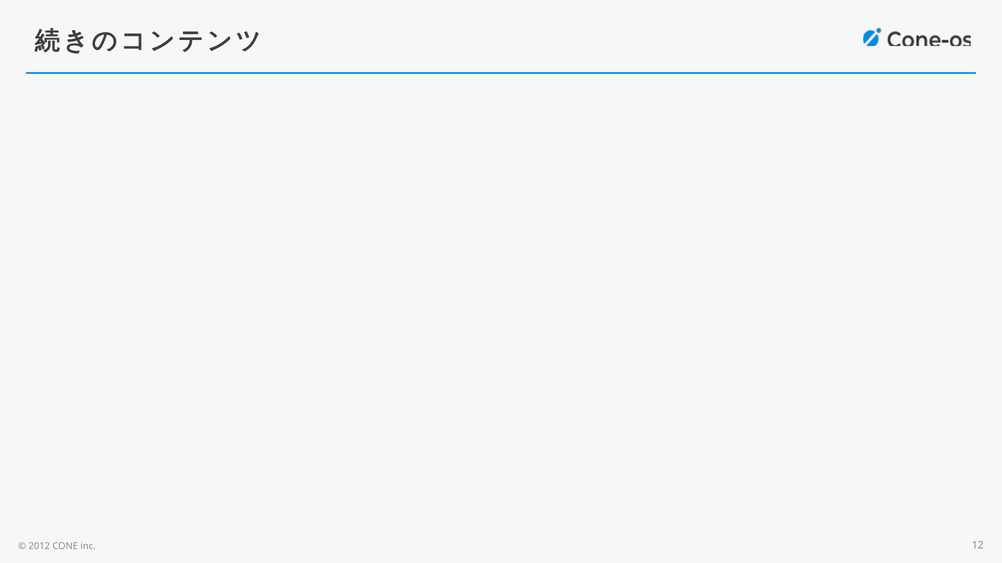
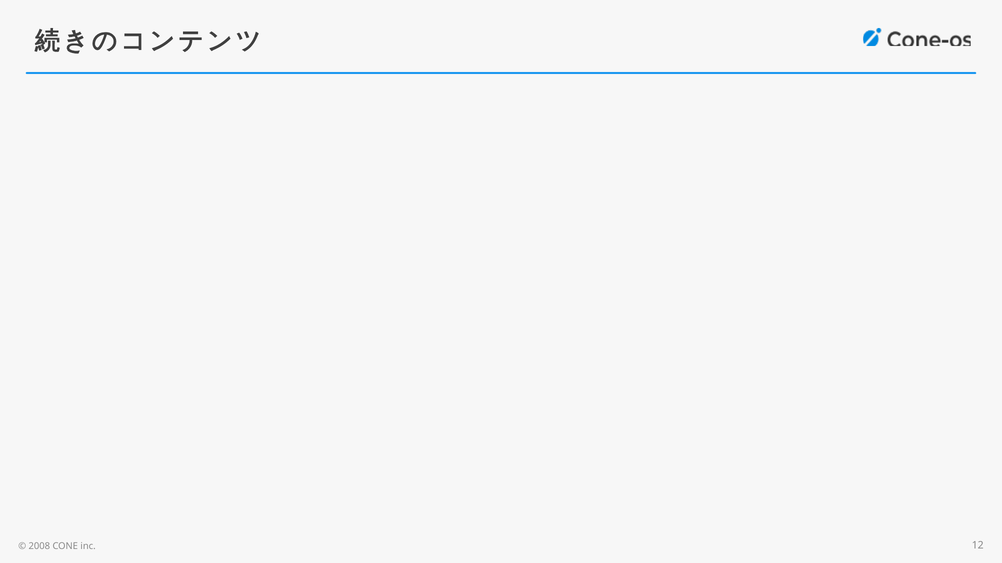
2012: 2012 -> 2008 (39, 547)
